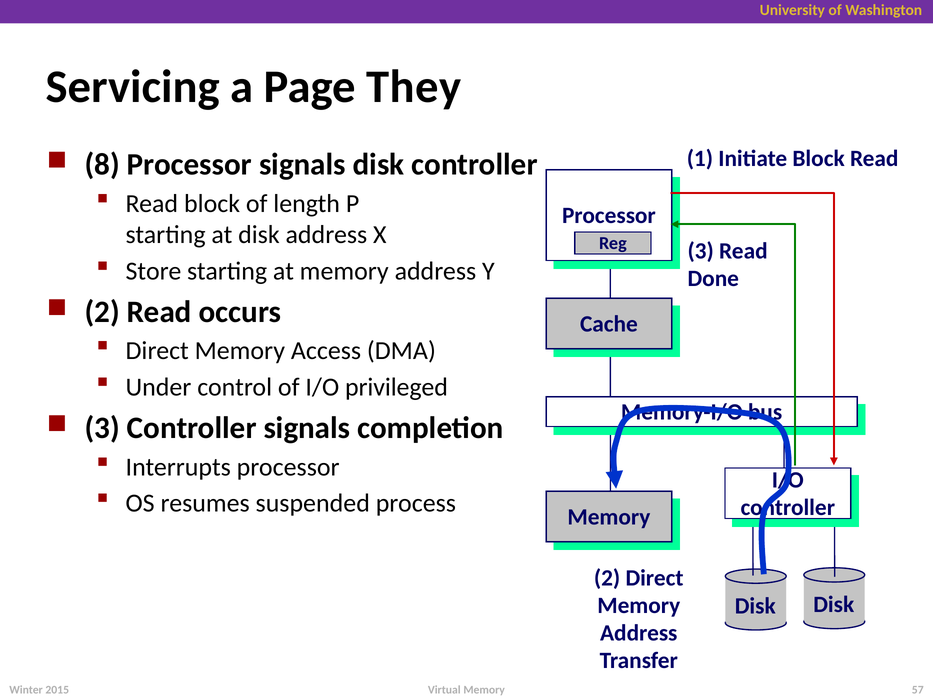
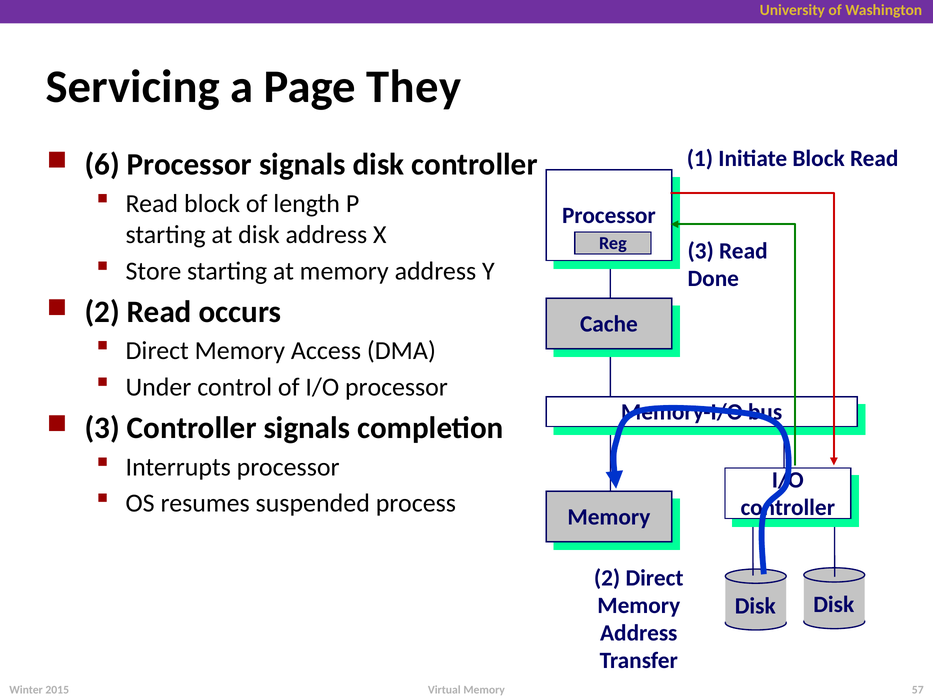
8: 8 -> 6 (102, 165)
I/O privileged: privileged -> processor (396, 387)
